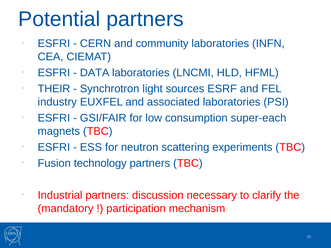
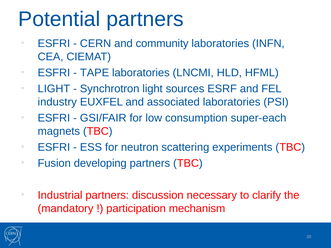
DATA: DATA -> TAPE (95, 73)
THEIR: THEIR -> LIGHT (54, 89)
technology: technology -> developing (100, 163)
